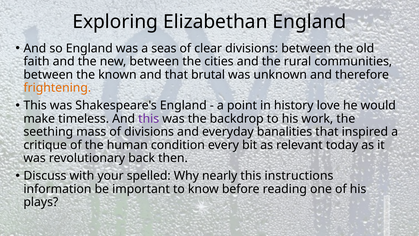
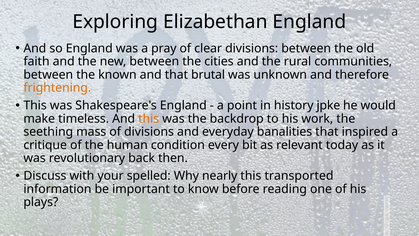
seas: seas -> pray (164, 48)
love: love -> jpke (328, 105)
this colour: purple -> orange (149, 118)
instructions: instructions -> transported (299, 176)
